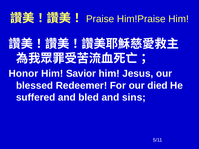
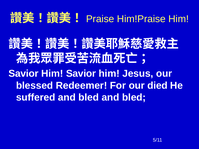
Honor: Honor -> Savior (24, 74)
bled and sins: sins -> bled (134, 98)
